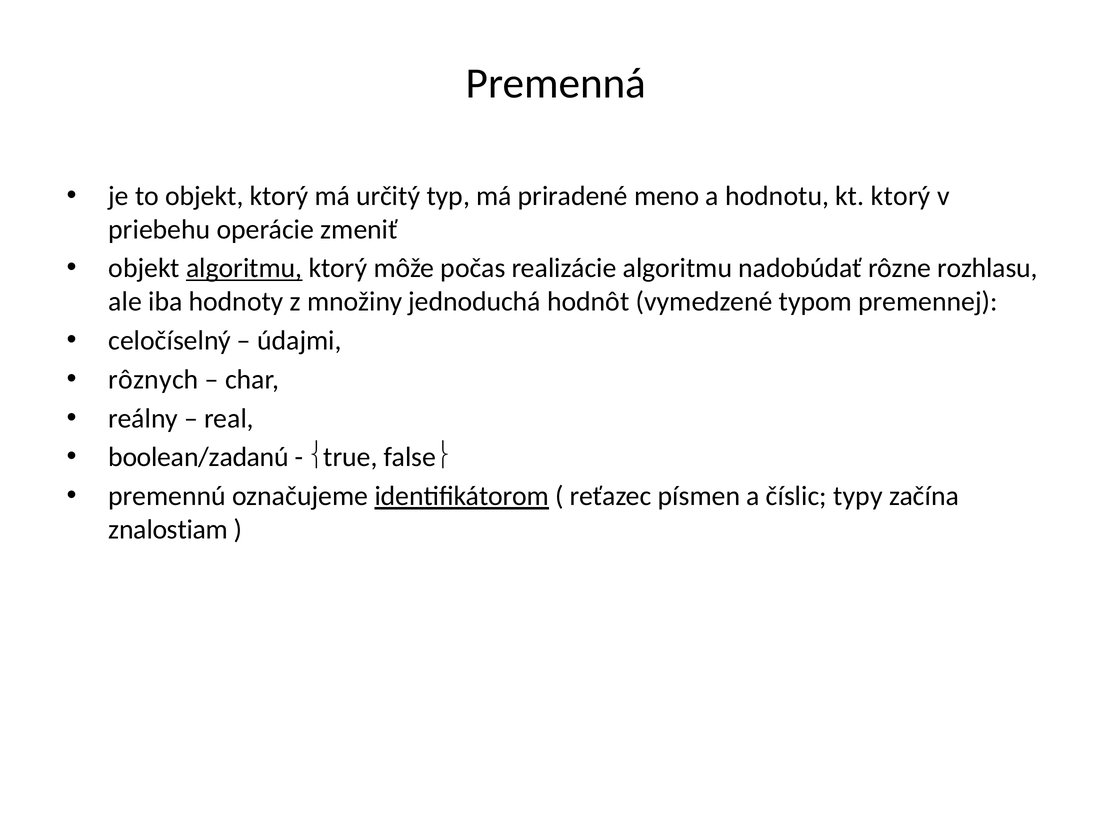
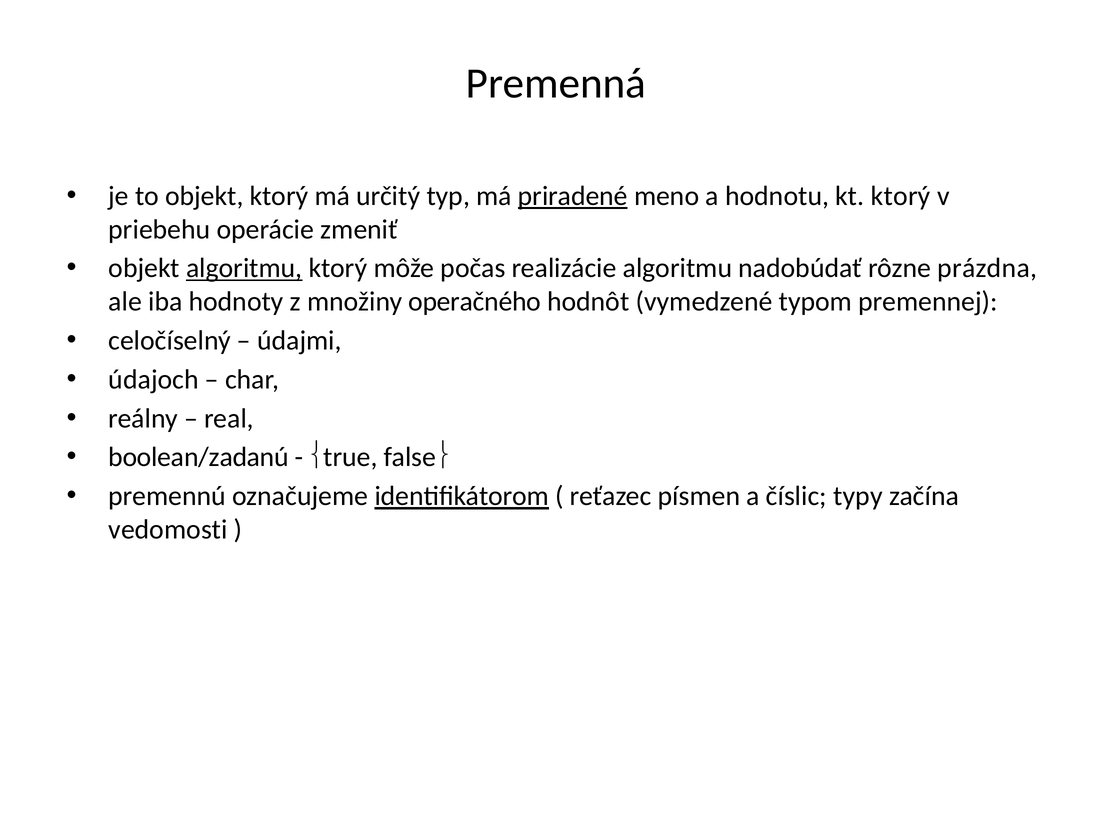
priradené underline: none -> present (573, 196)
rozhlasu: rozhlasu -> prázdna (987, 268)
jednoduchá: jednoduchá -> operačného (475, 302)
rôznych: rôznych -> údajoch (154, 379)
znalostiam: znalostiam -> vedomosti (168, 530)
